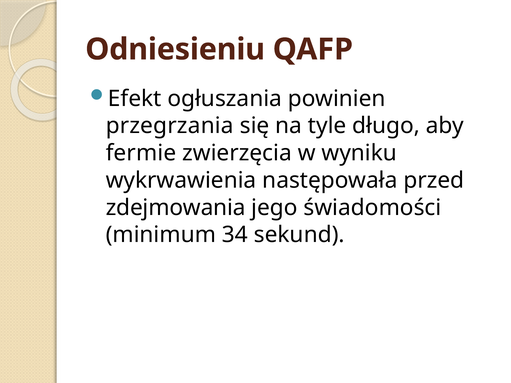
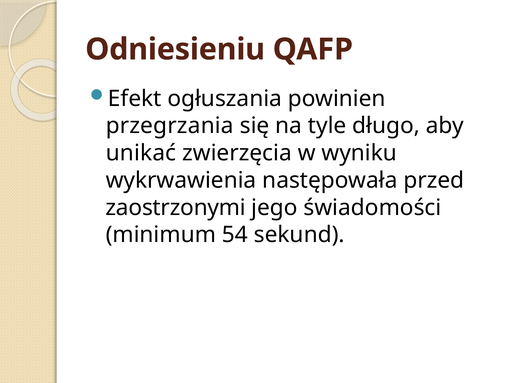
fermie: fermie -> unikać (141, 153)
zdejmowania: zdejmowania -> zaostrzonymi (176, 208)
34: 34 -> 54 (235, 235)
